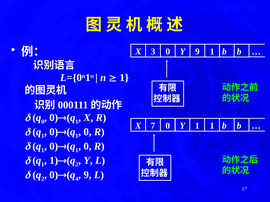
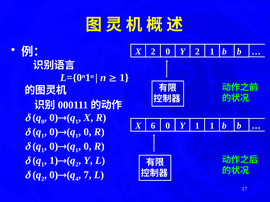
X 3: 3 -> 2 (153, 52)
Y 9: 9 -> 2 (197, 52)
7: 7 -> 6 (153, 126)
9: 9 -> 7 (87, 175)
